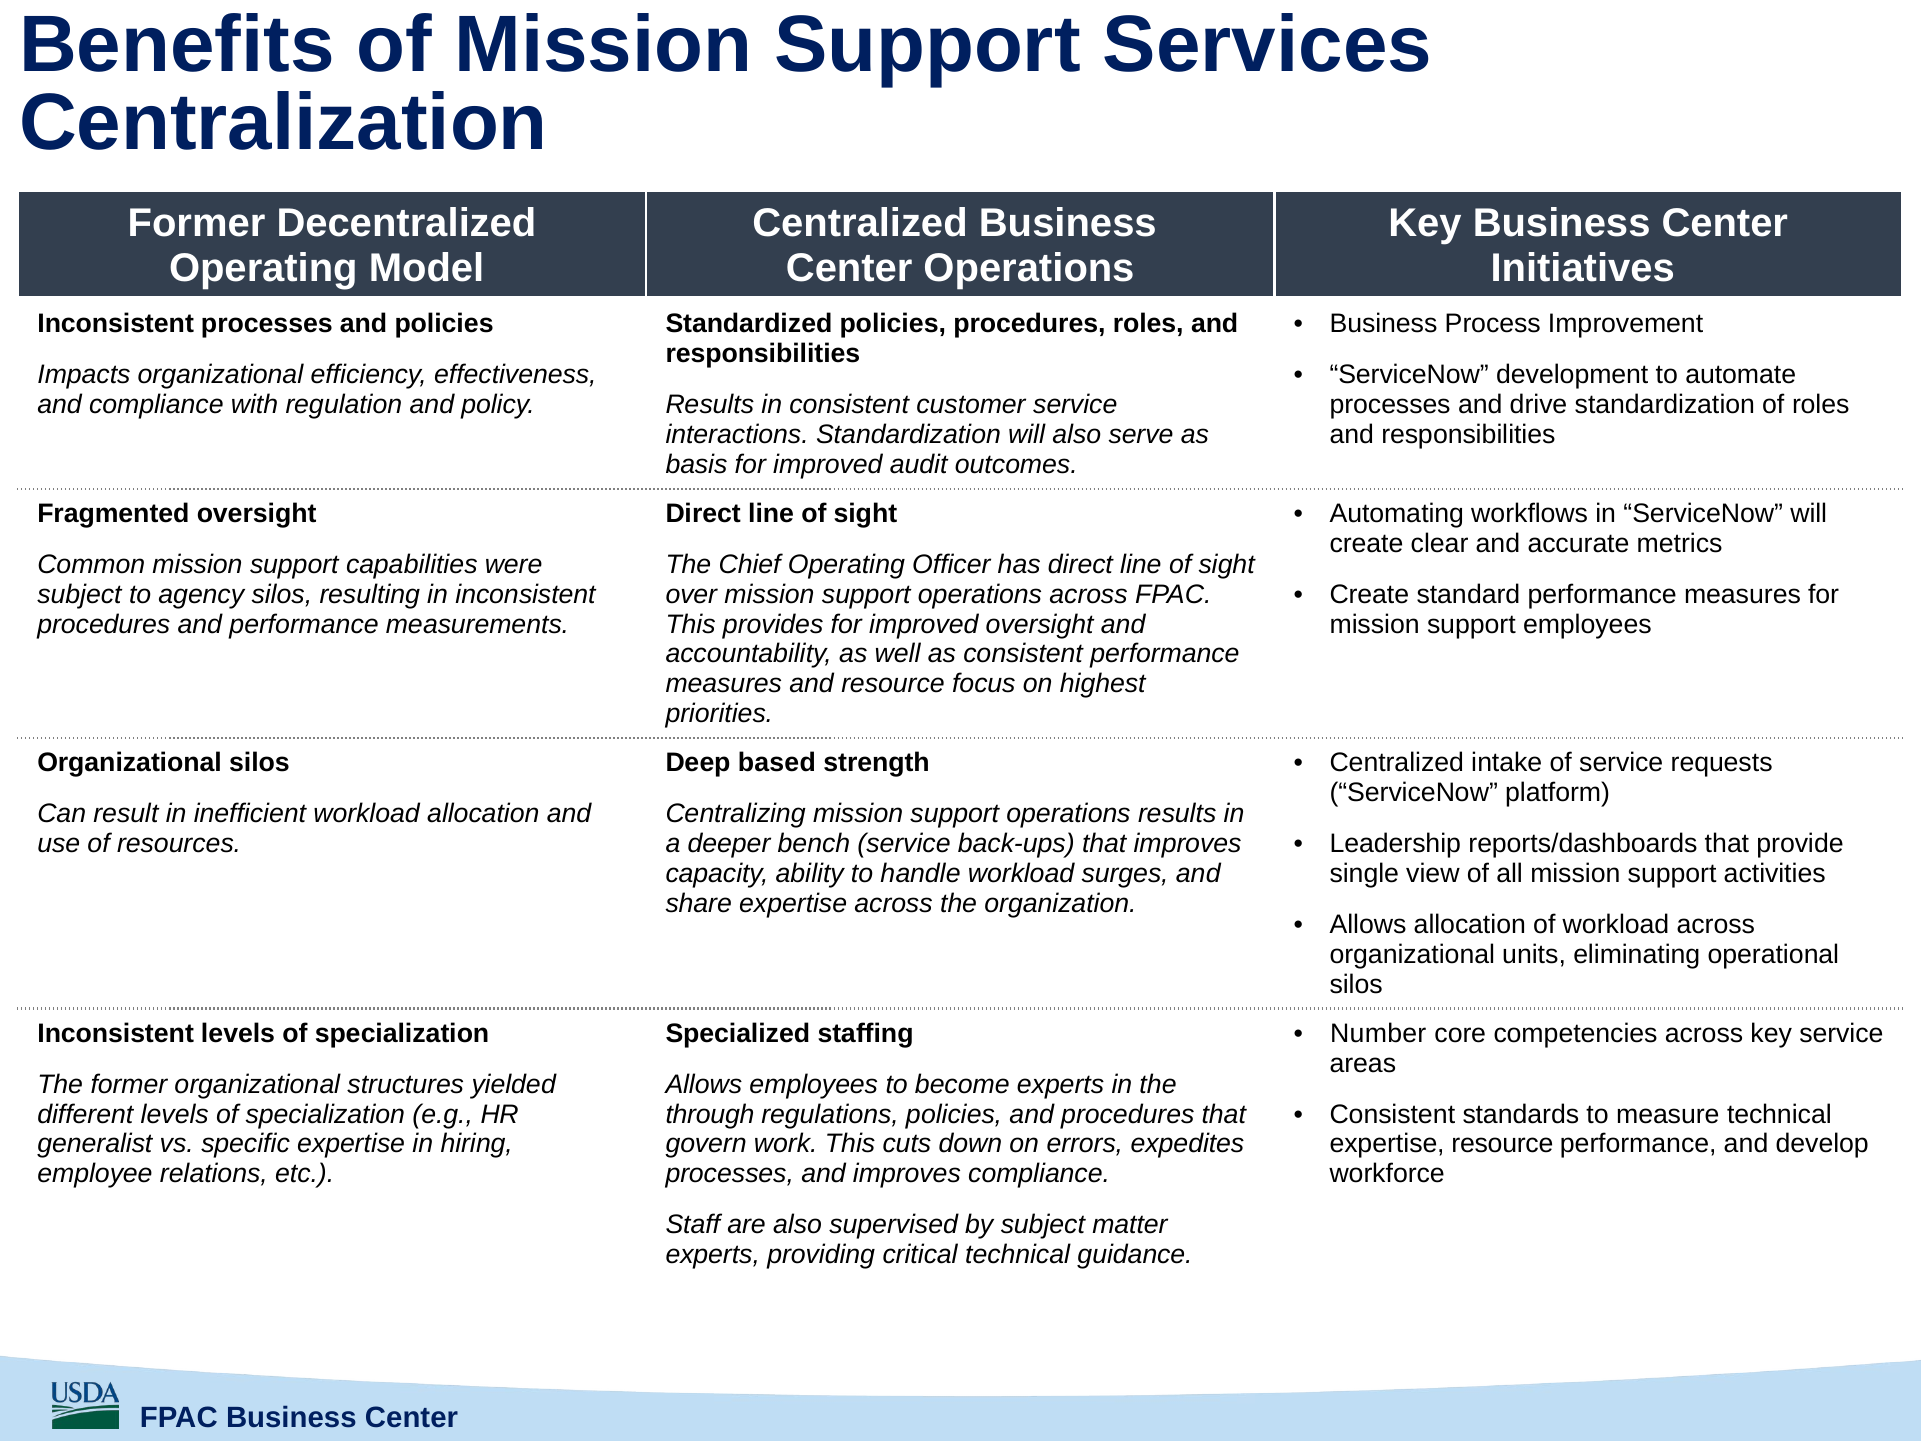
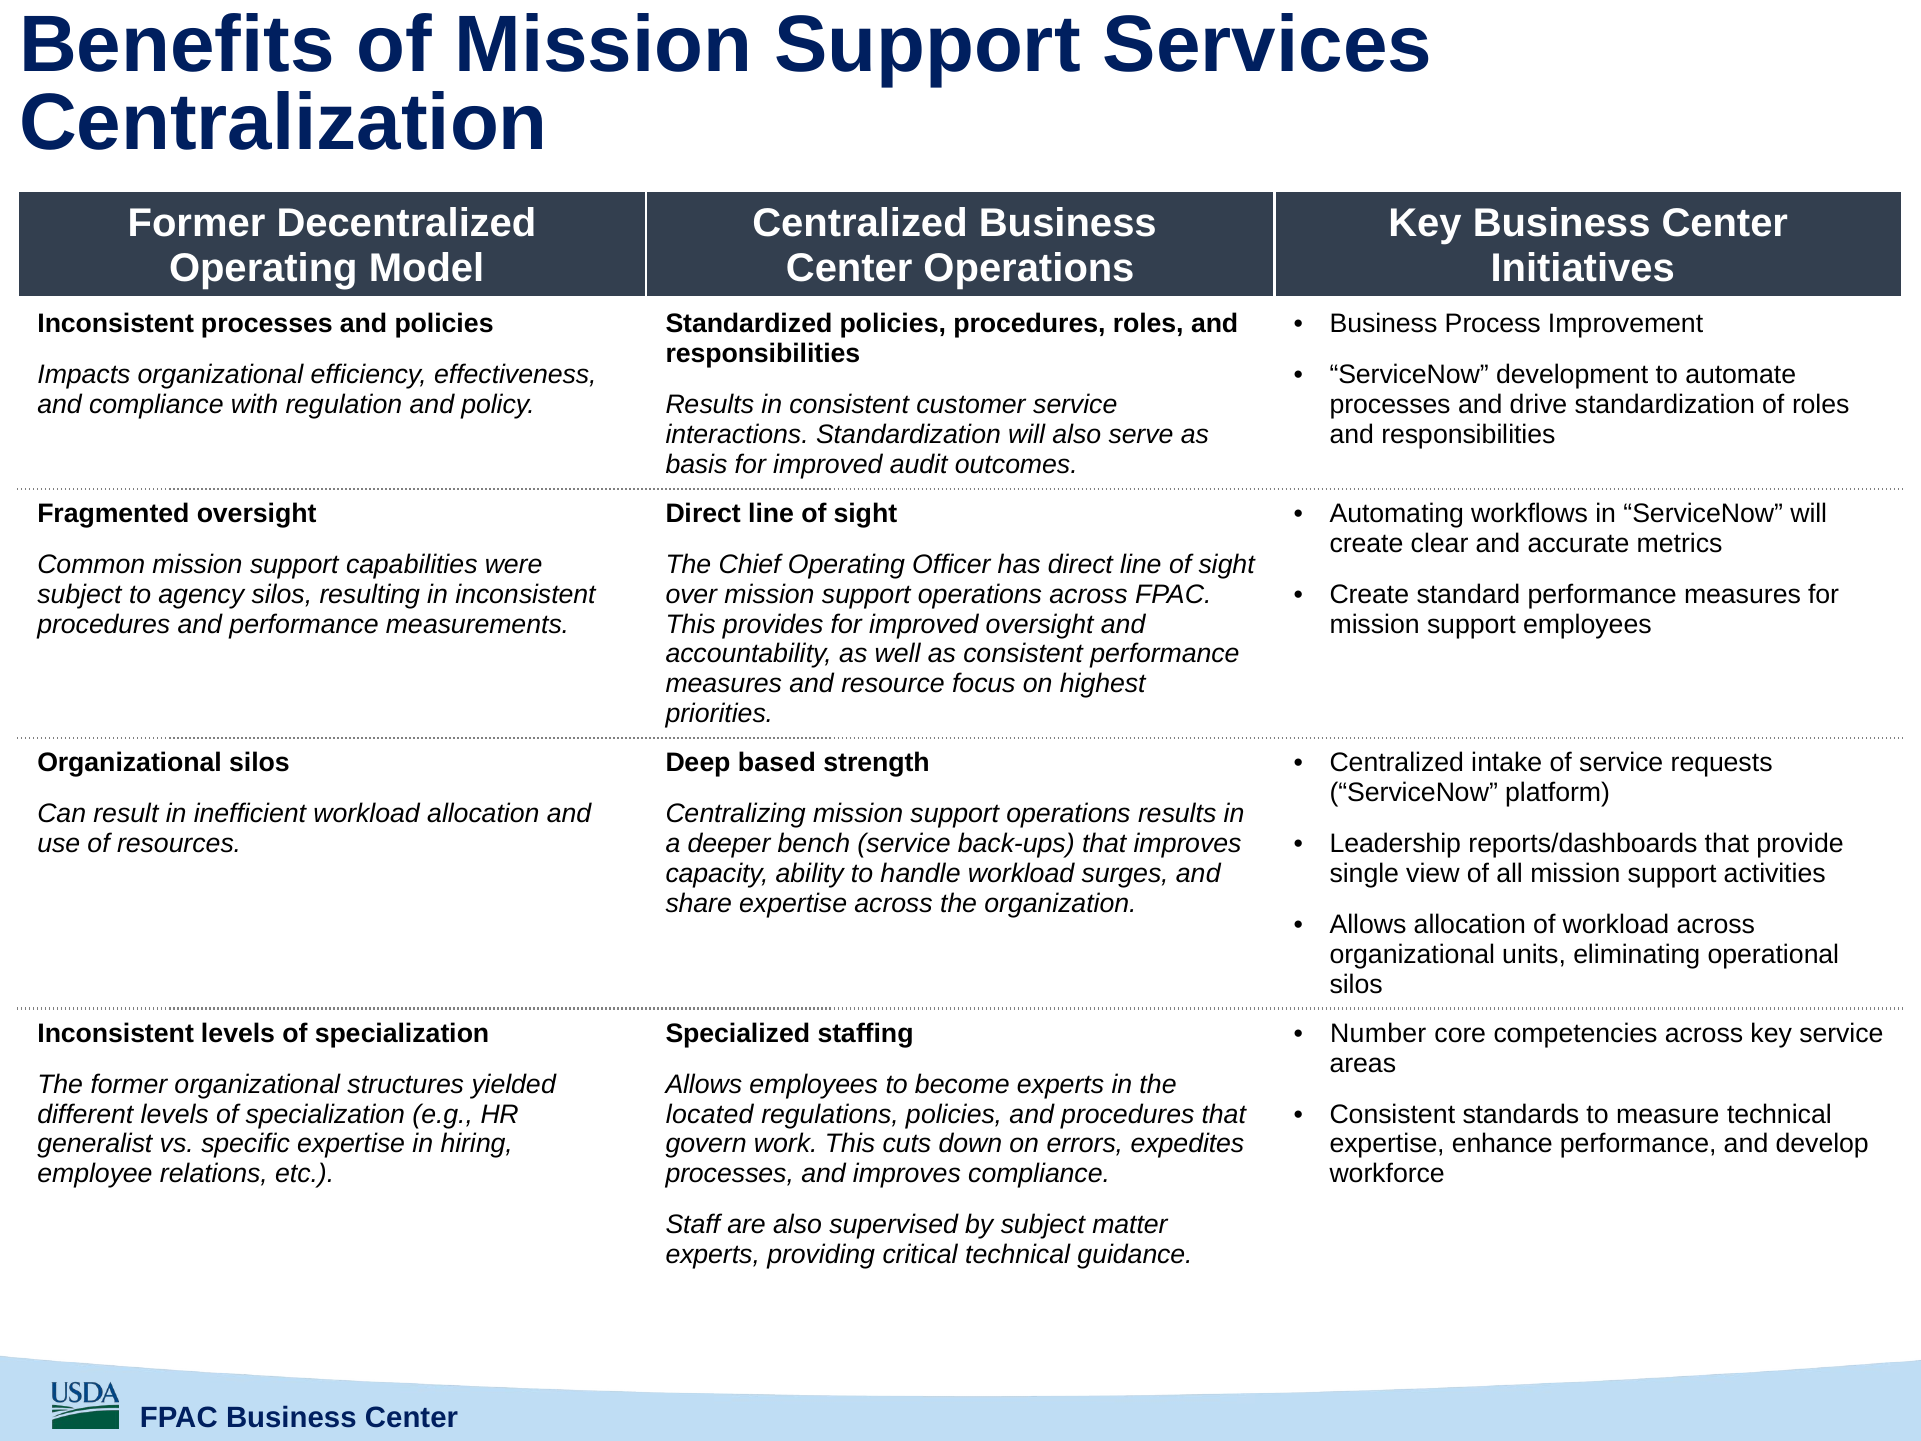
through: through -> located (710, 1114)
expertise resource: resource -> enhance (1502, 1144)
